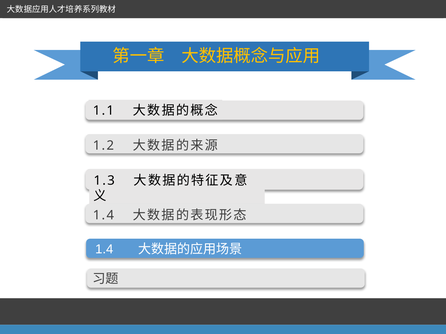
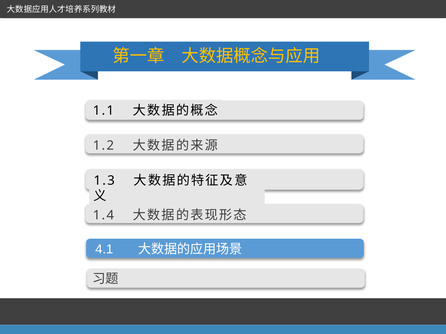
1.4: 1.4 -> 4.1 (104, 250)
